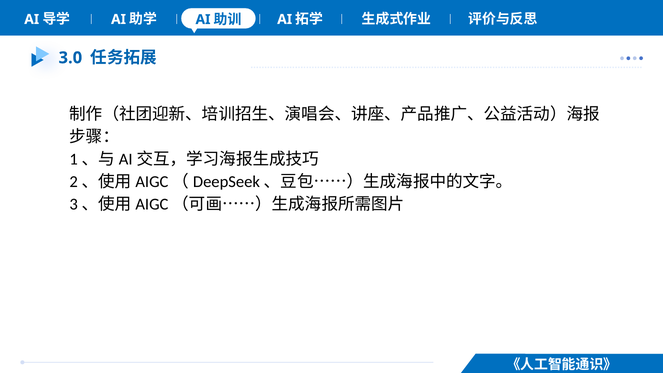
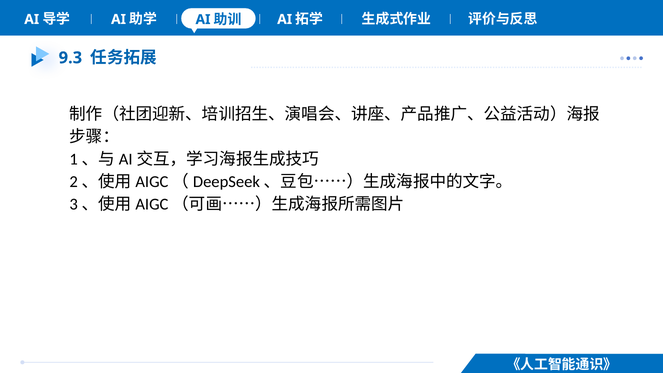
3.0: 3.0 -> 9.3 (70, 58)
